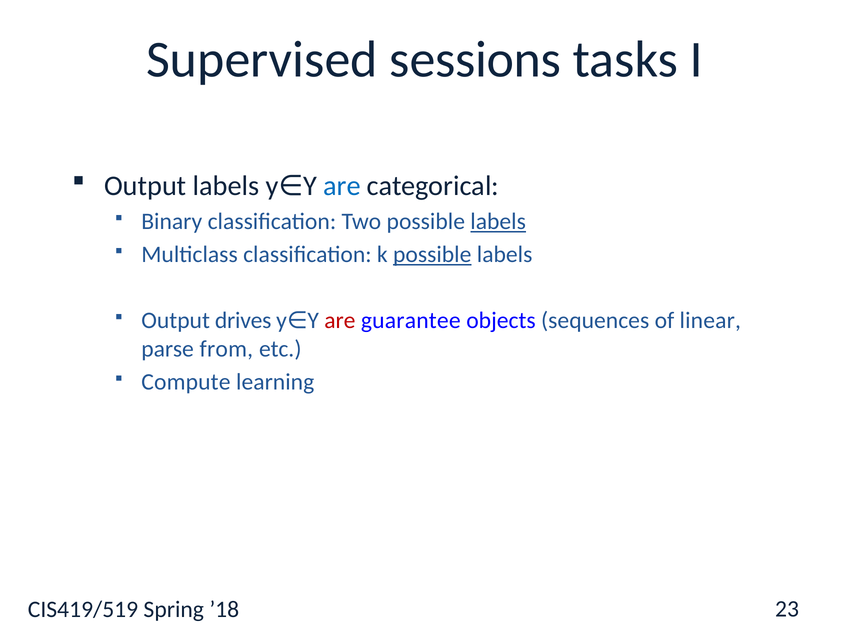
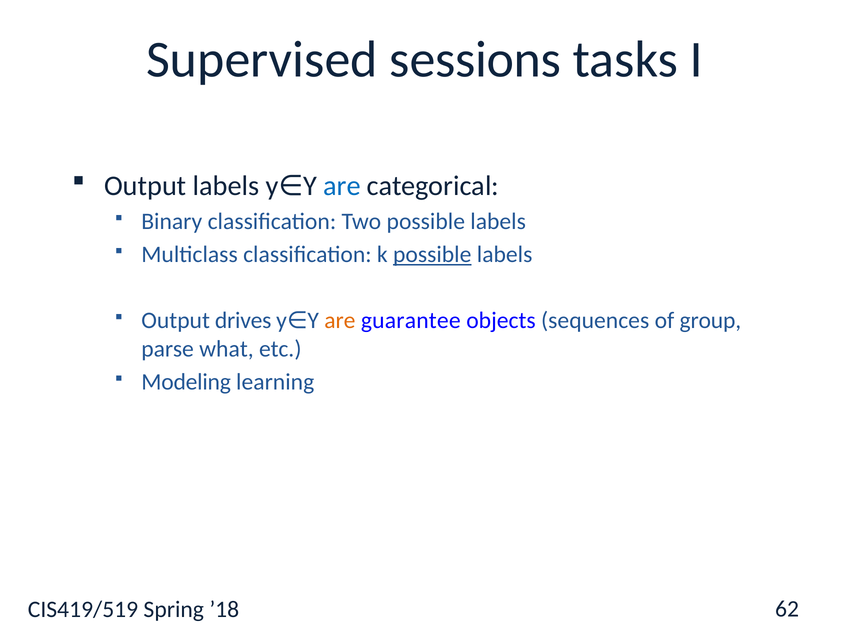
labels underline: present -> none (498, 222)
linear: linear -> group (710, 321)
are colour: red -> orange (340, 321)
from: from -> what (226, 349)
Compute: Compute -> Modeling (186, 382)
23: 23 -> 62 (787, 609)
